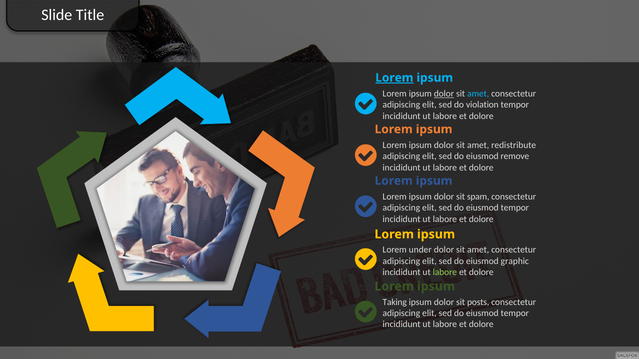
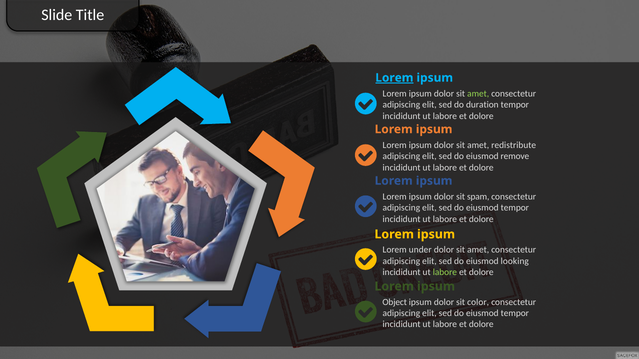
dolor underline: present -> none (444, 94)
amet colour: light blue -> light green (478, 94)
violation: violation -> duration (482, 105)
graphic: graphic -> looking (515, 261)
Taking: Taking -> Object (395, 302)
posts: posts -> color (478, 302)
